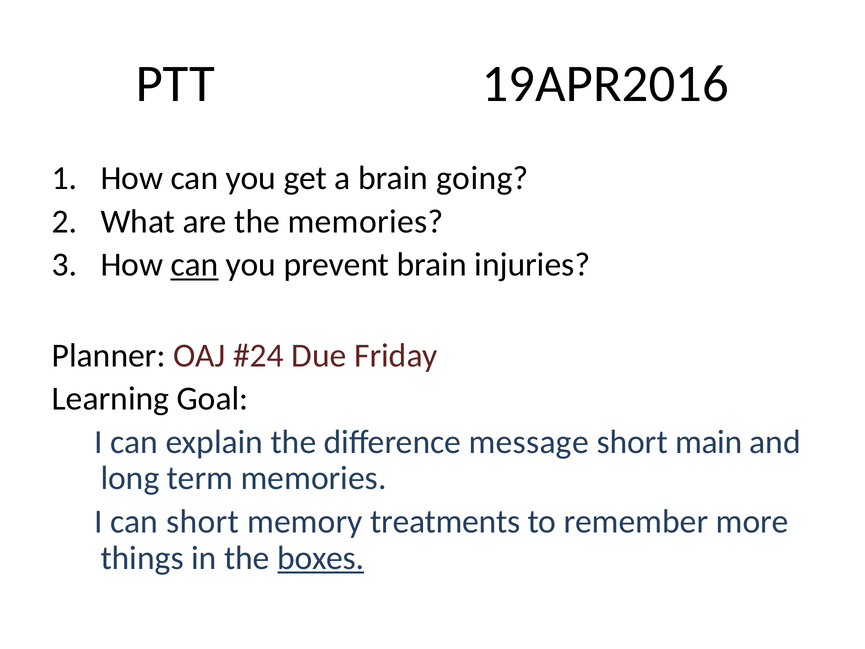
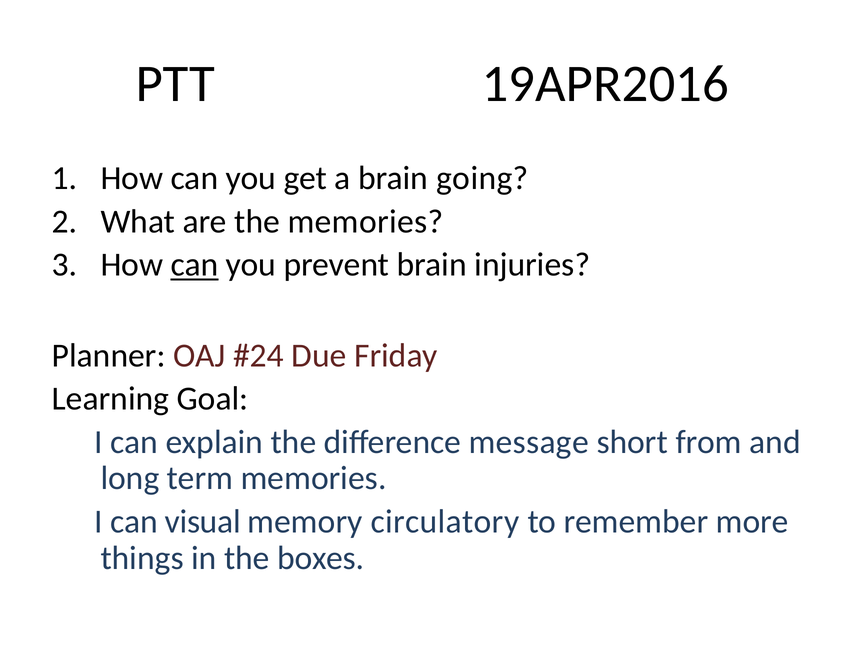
main: main -> from (709, 442)
can short: short -> visual (203, 521)
treatments: treatments -> circulatory (445, 521)
boxes underline: present -> none (321, 558)
